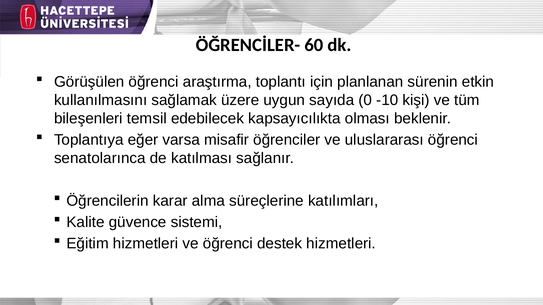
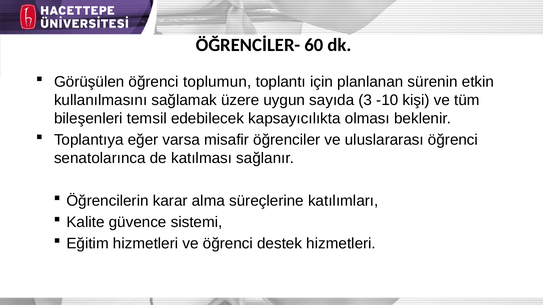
araştırma: araştırma -> toplumun (217, 82)
0: 0 -> 3 (365, 100)
